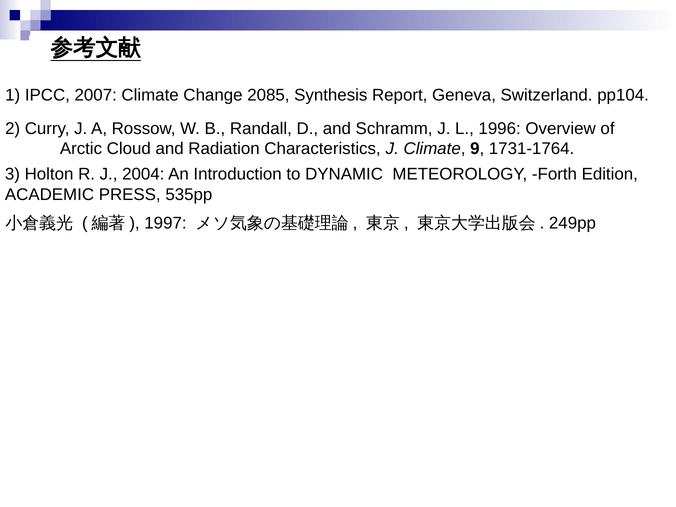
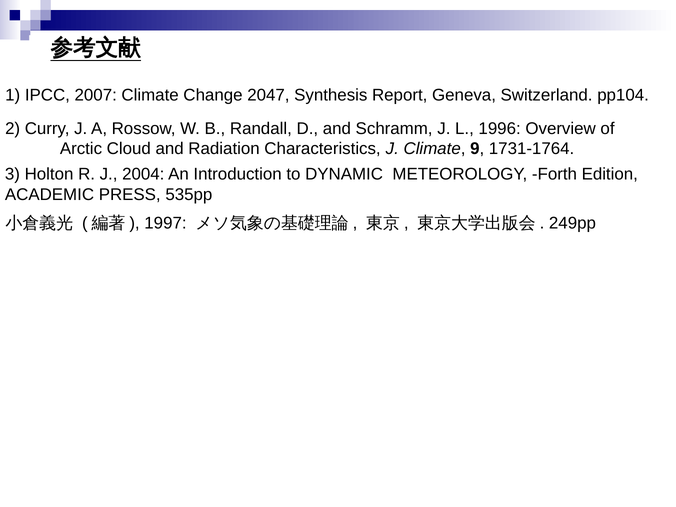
2085: 2085 -> 2047 (268, 95)
